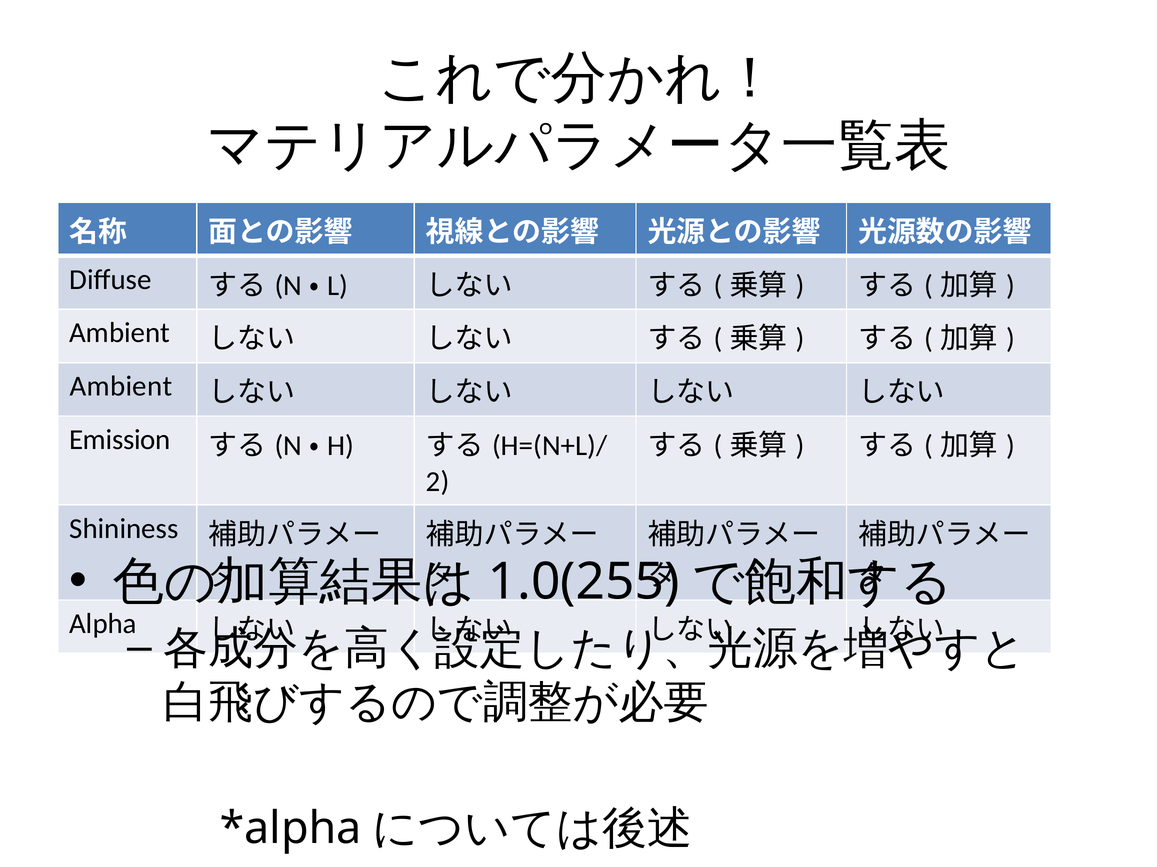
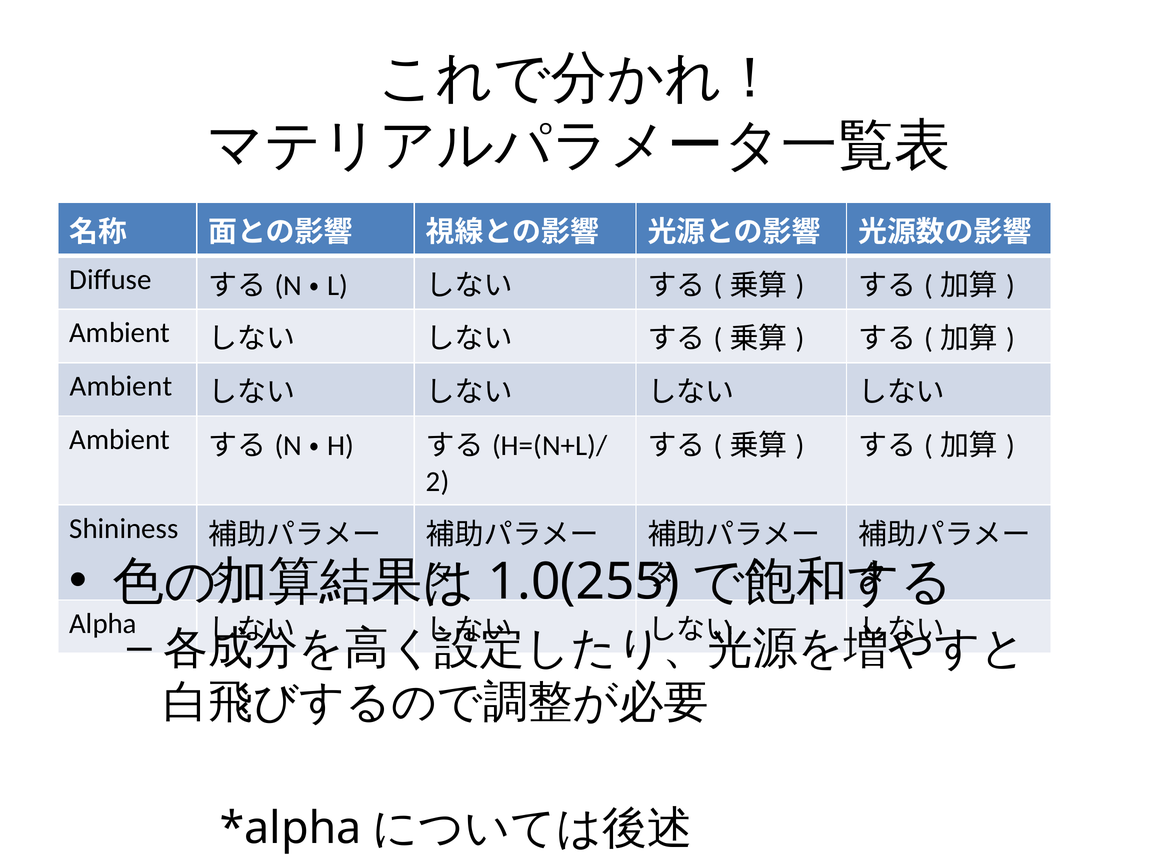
Emission: Emission -> Ambient (120, 440)
